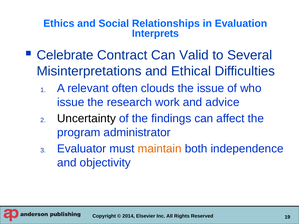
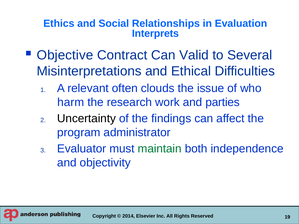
Celebrate: Celebrate -> Objective (65, 55)
issue: issue -> harm (71, 102)
advice: advice -> parties (223, 102)
maintain colour: orange -> green (160, 149)
